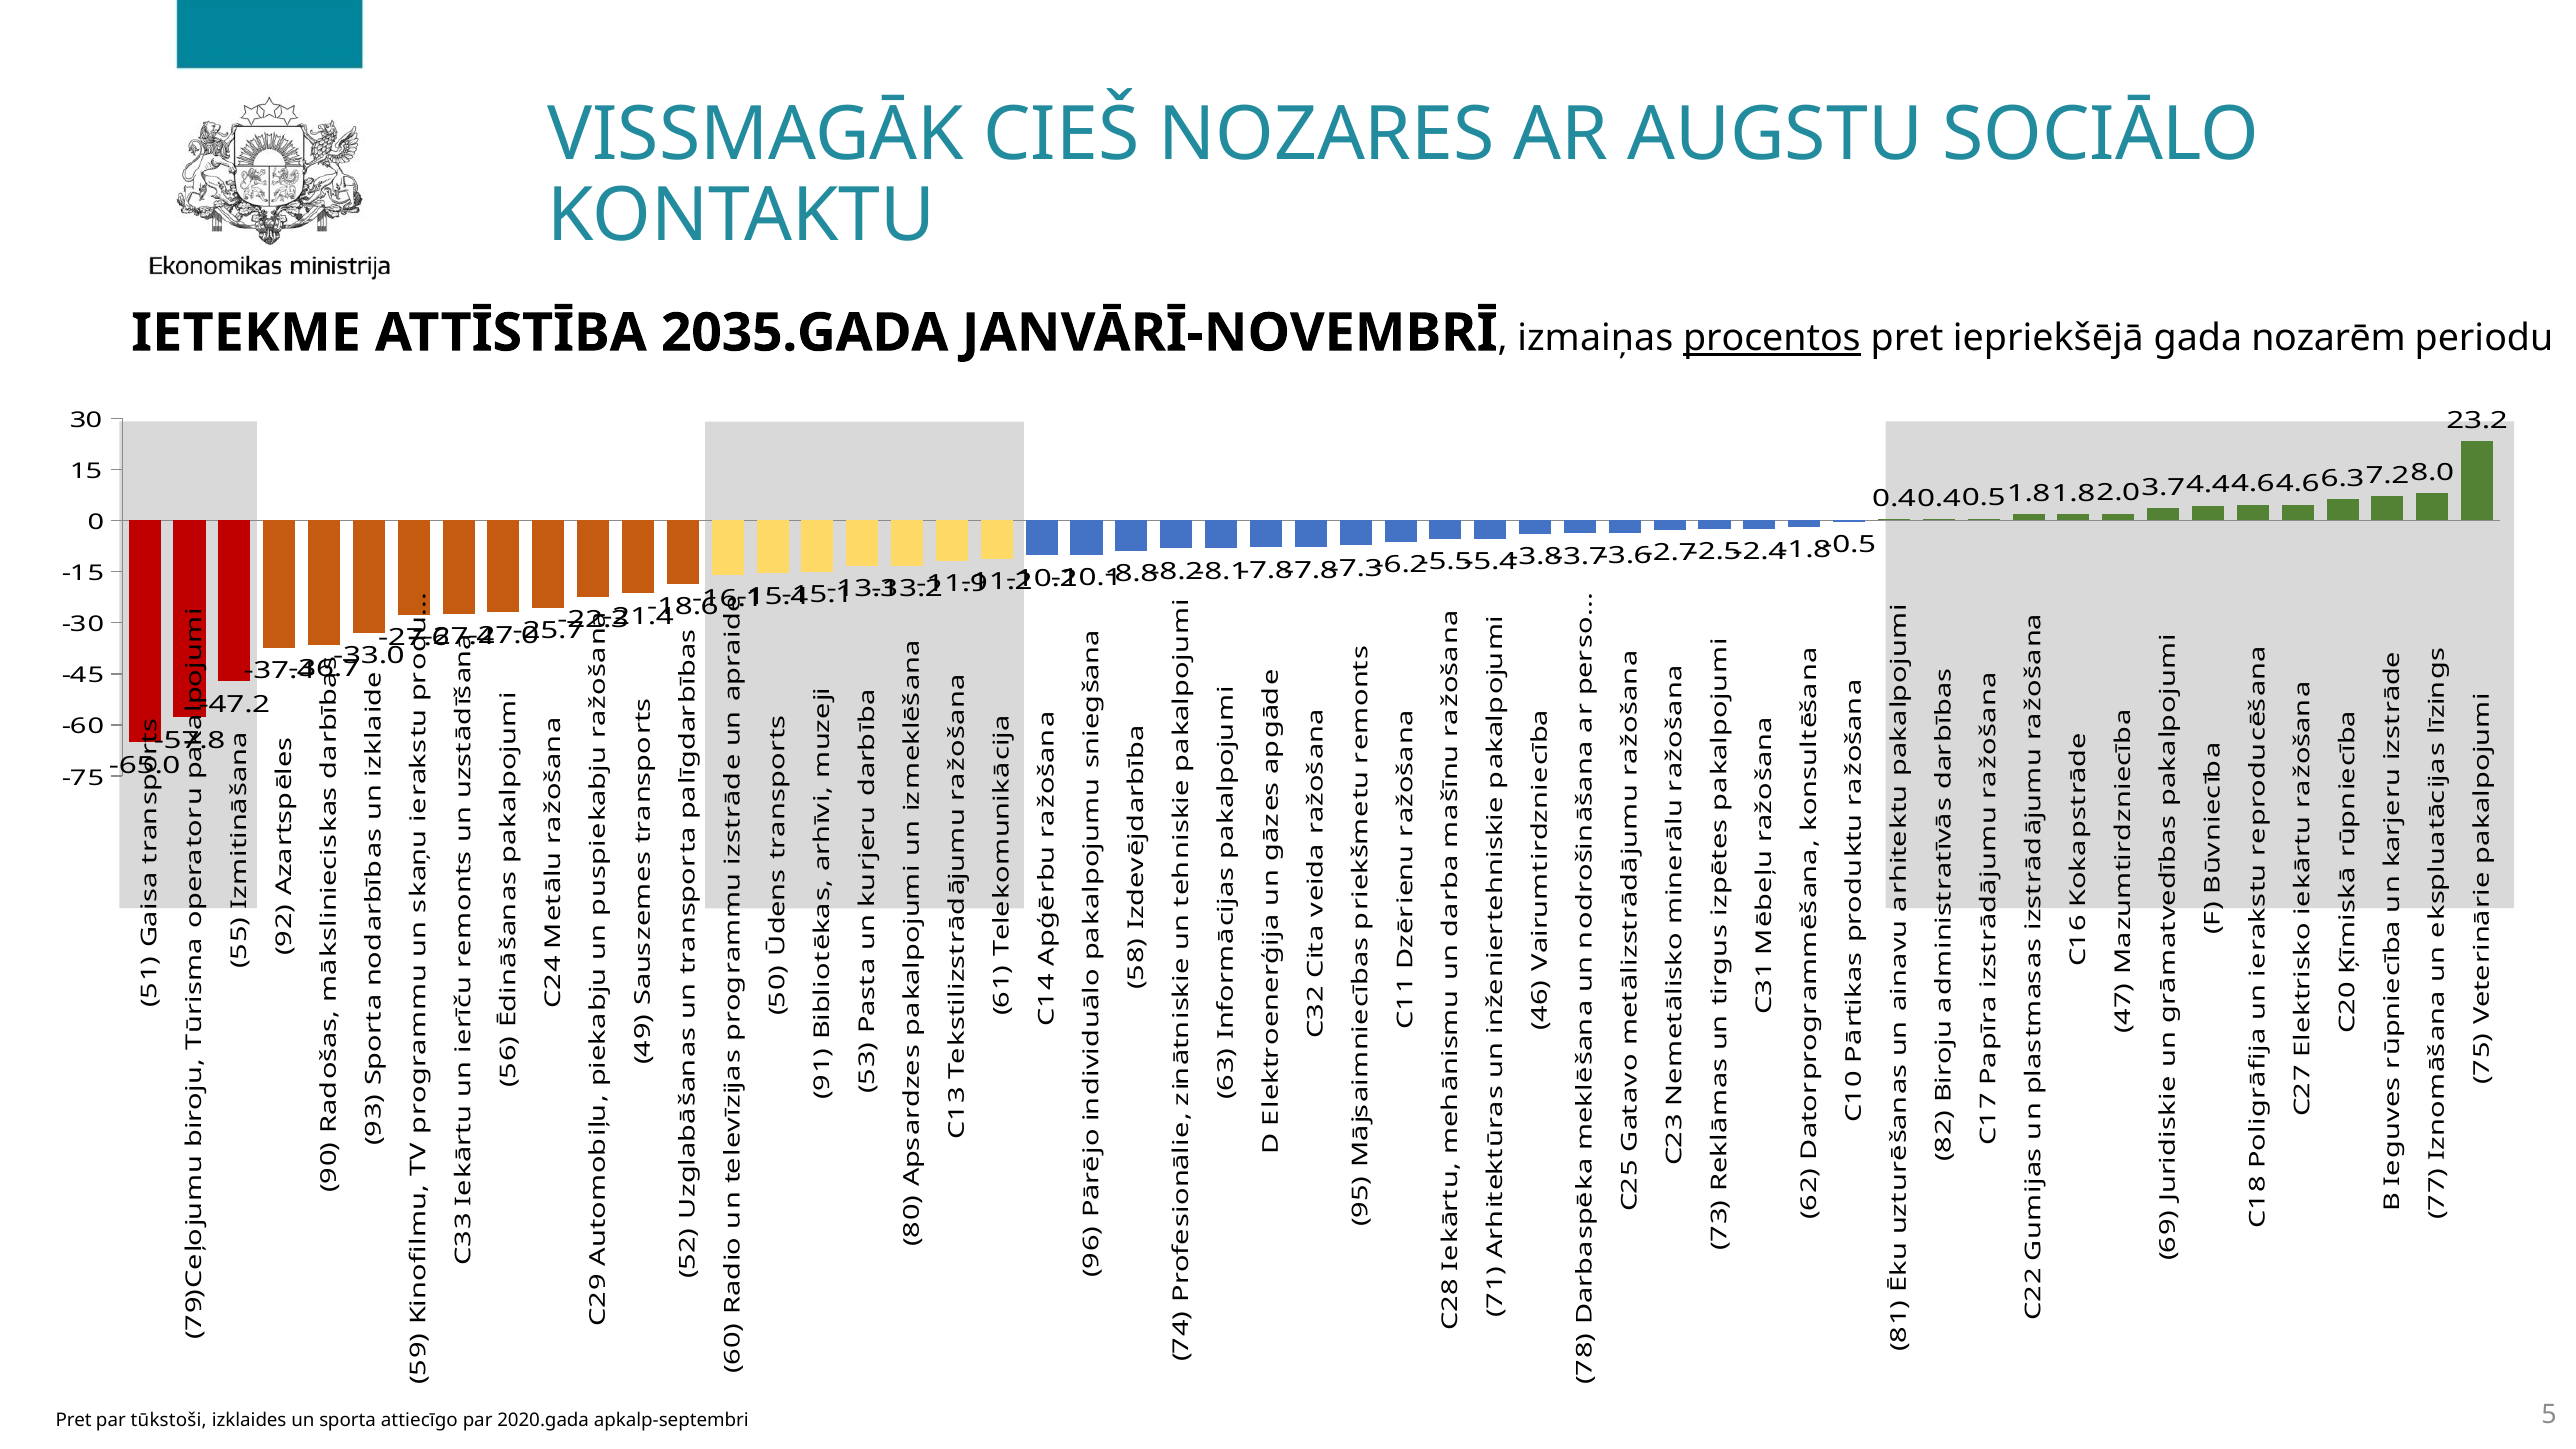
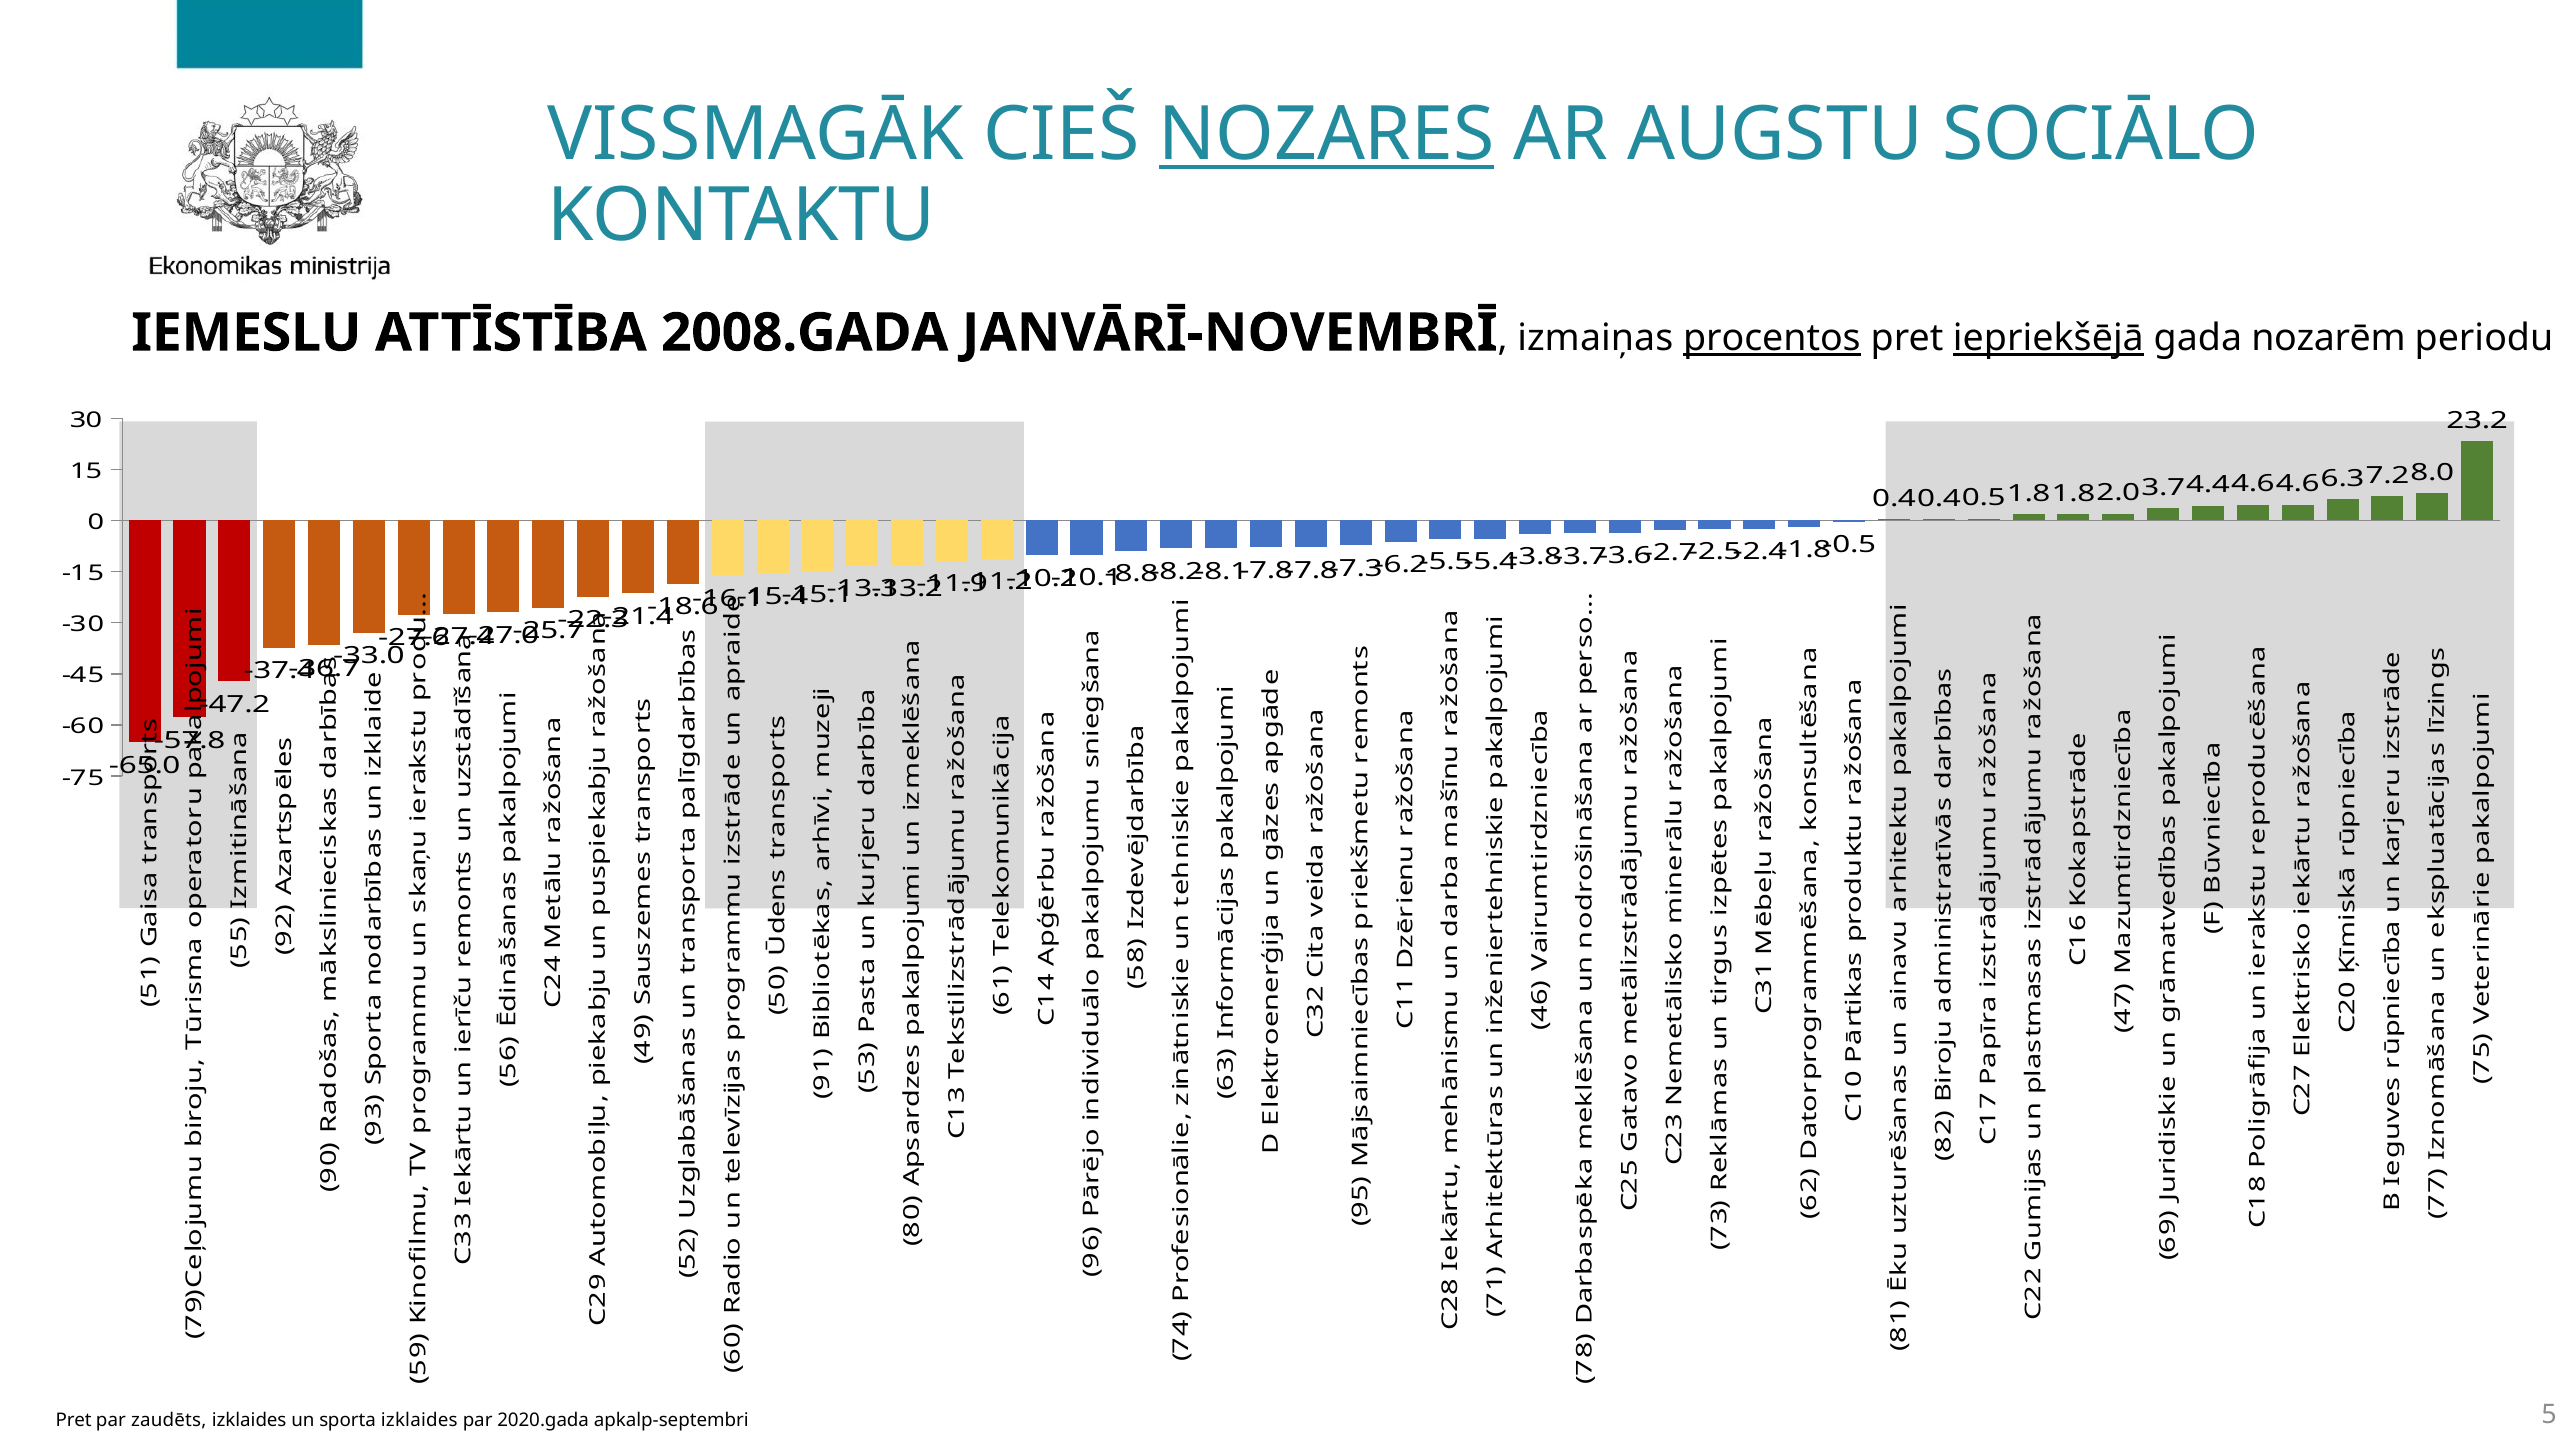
NOZARES underline: none -> present (1327, 135)
IETEKME: IETEKME -> IEMESLU (246, 333)
2035.GADA: 2035.GADA -> 2008.GADA (805, 333)
iepriekšējā underline: none -> present (2048, 338)
tūkstoši: tūkstoši -> zaudēts (169, 1420)
sporta attiecīgo: attiecīgo -> izklaides (419, 1420)
